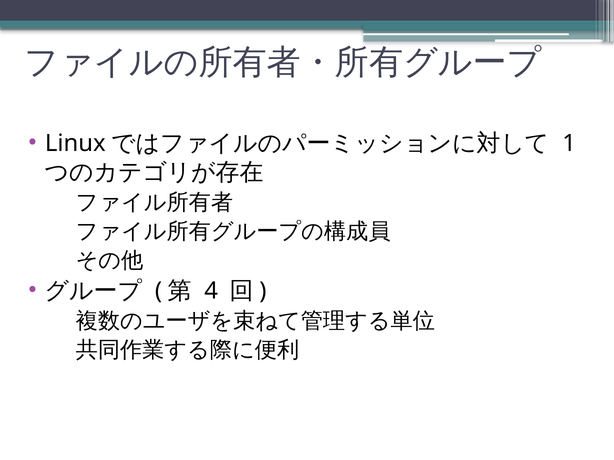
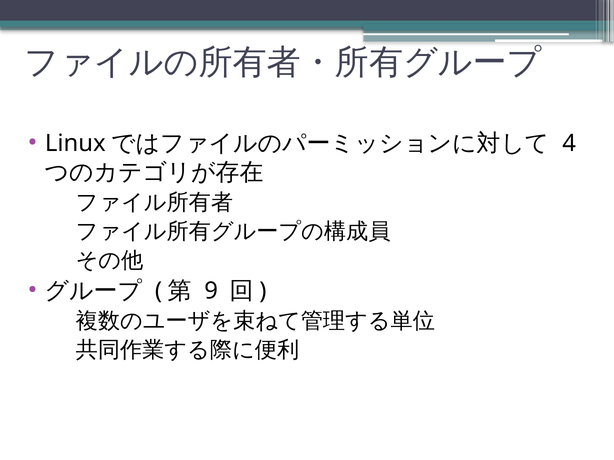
1: 1 -> 4 (569, 144)
4: 4 -> 9 (211, 291)
